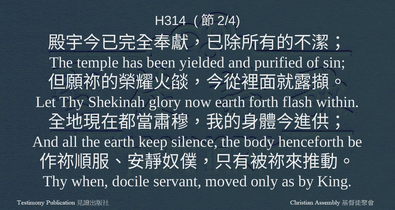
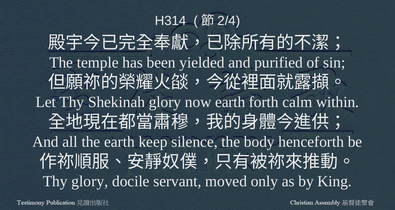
flash: flash -> calm (297, 102)
Thy when: when -> glory (90, 181)
